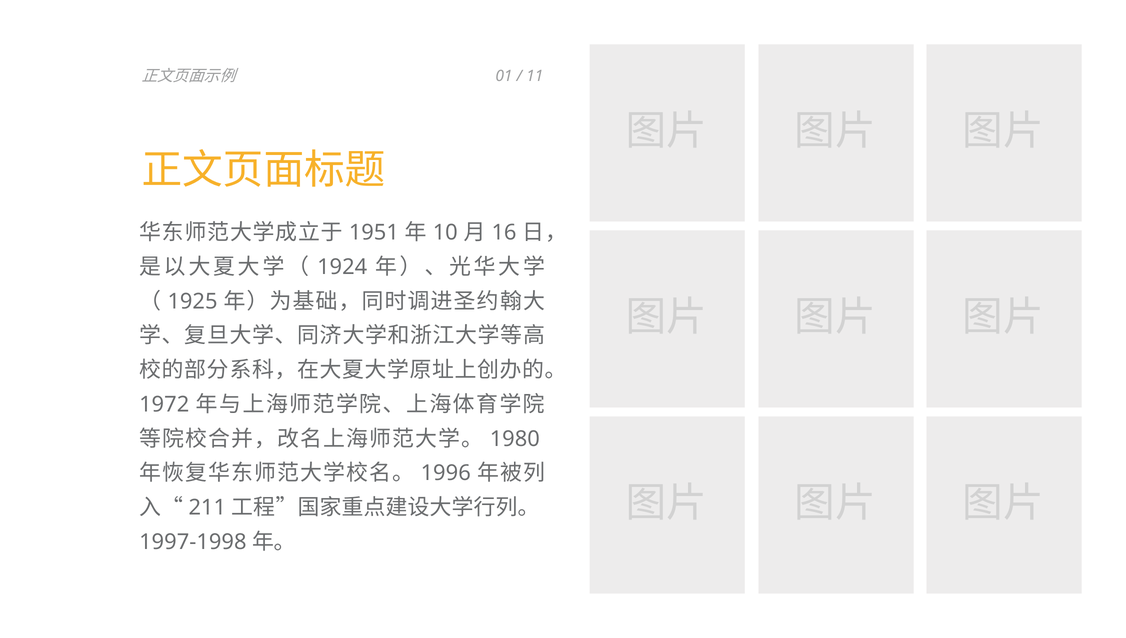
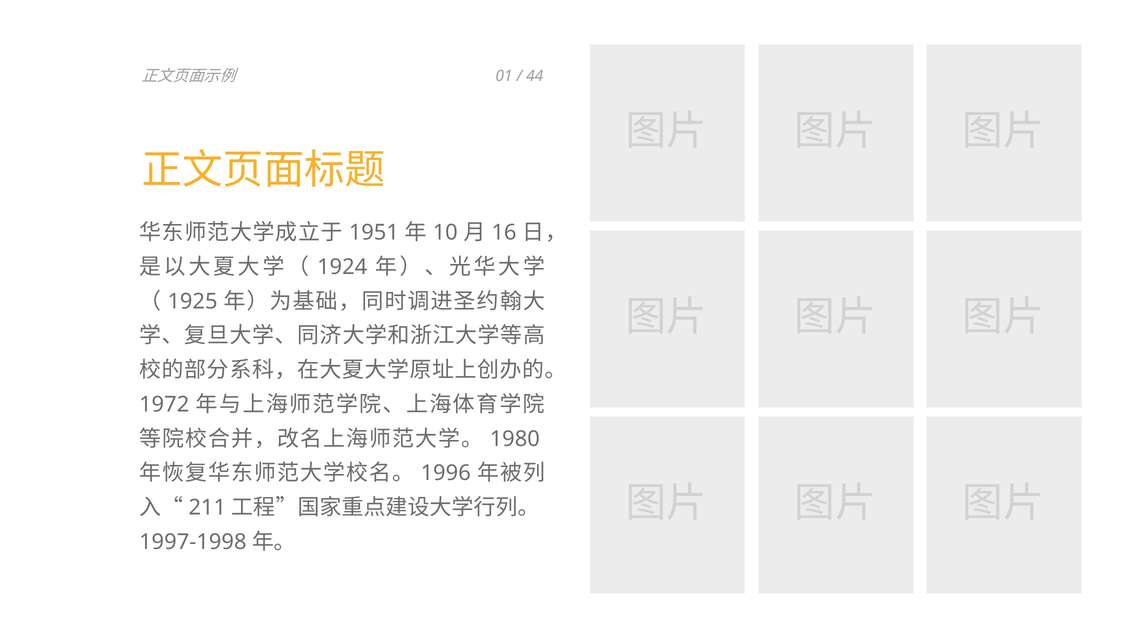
11: 11 -> 44 (535, 76)
